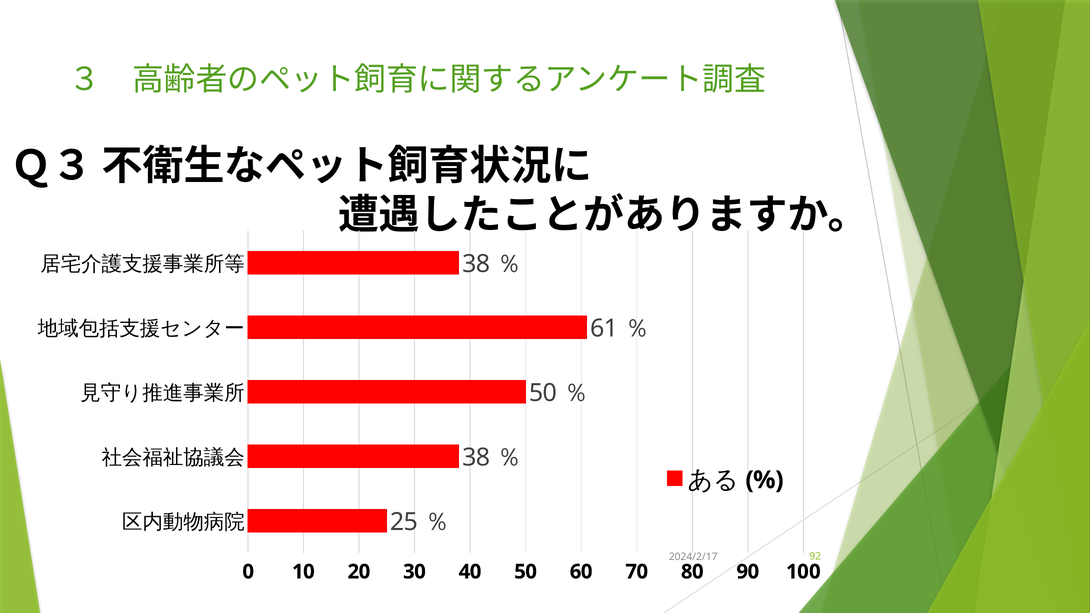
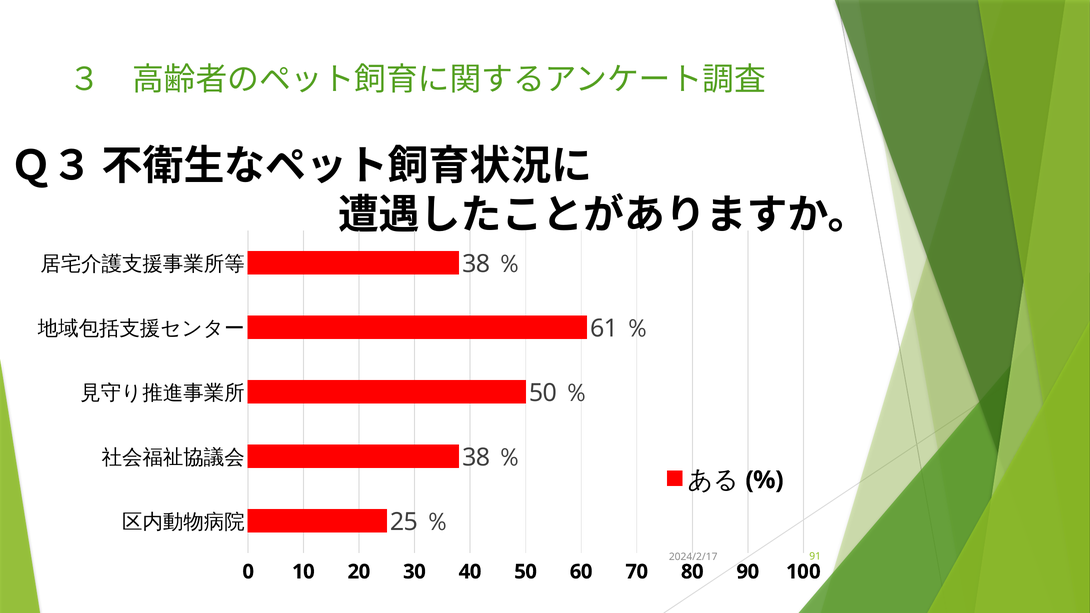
92: 92 -> 91 (815, 556)
